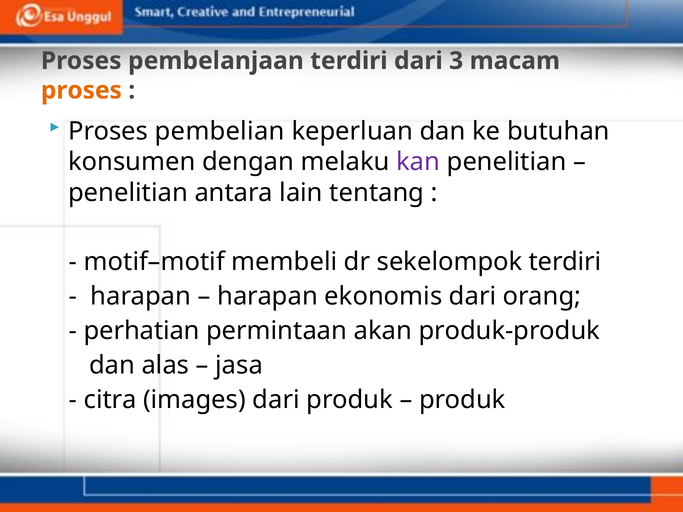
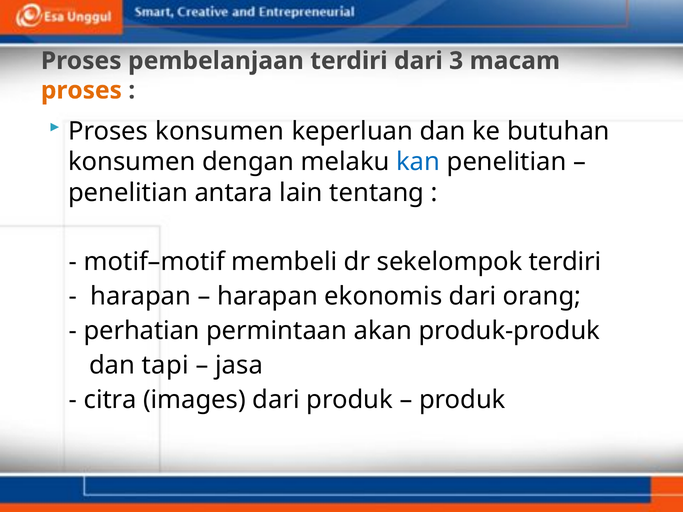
Proses pembelian: pembelian -> konsumen (220, 131)
kan colour: purple -> blue (418, 162)
alas: alas -> tapi (165, 365)
